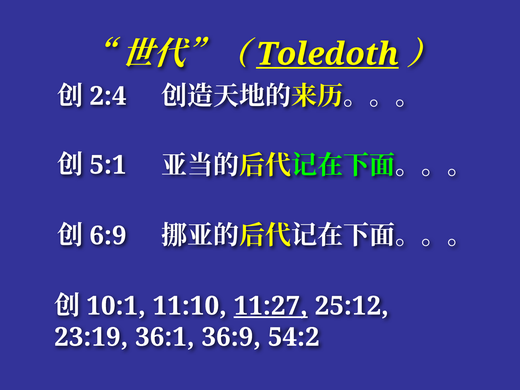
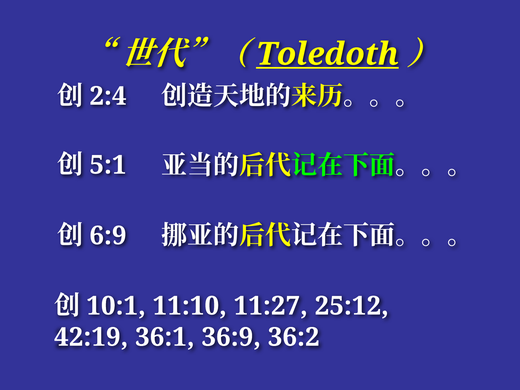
11:27 underline: present -> none (271, 306)
23:19: 23:19 -> 42:19 (91, 337)
54:2: 54:2 -> 36:2 (294, 337)
